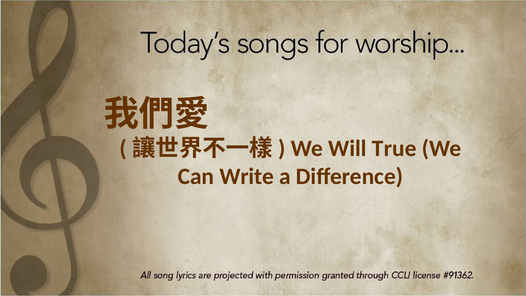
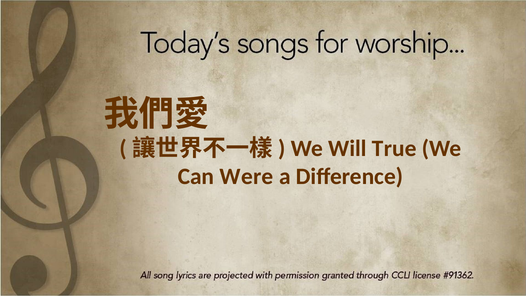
Write: Write -> Were (246, 176)
